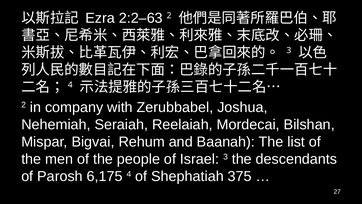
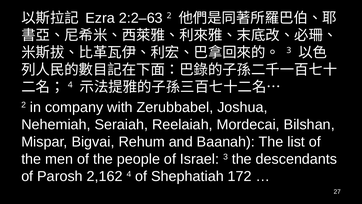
6,175: 6,175 -> 2,162 (105, 176)
375: 375 -> 172 (240, 176)
